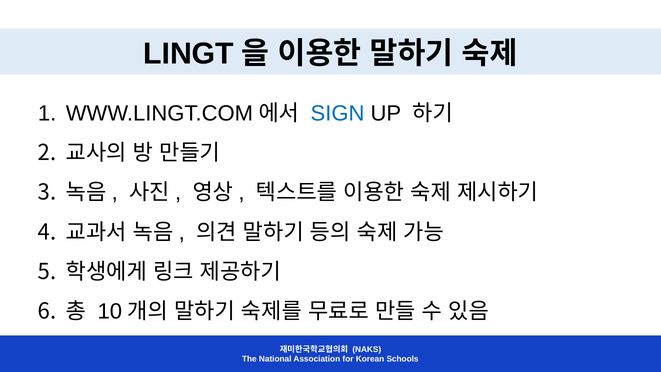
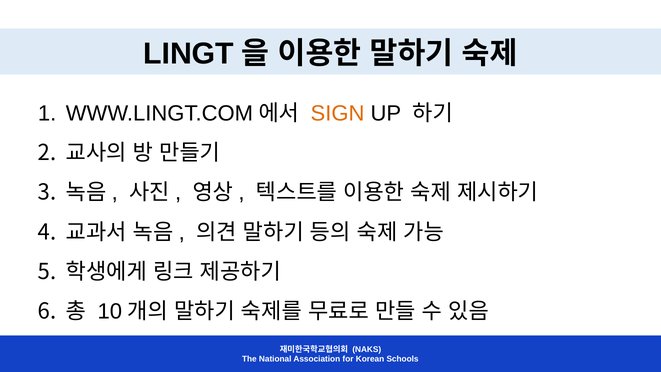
SIGN colour: blue -> orange (338, 113)
